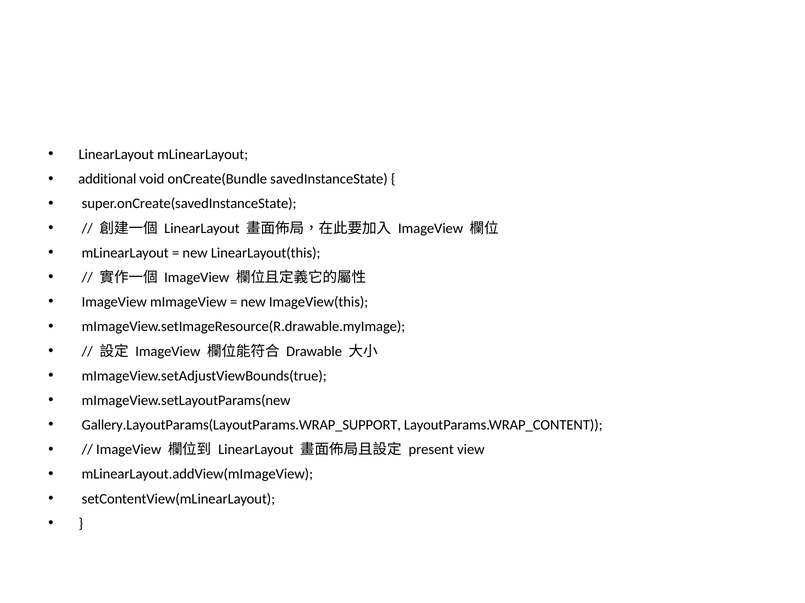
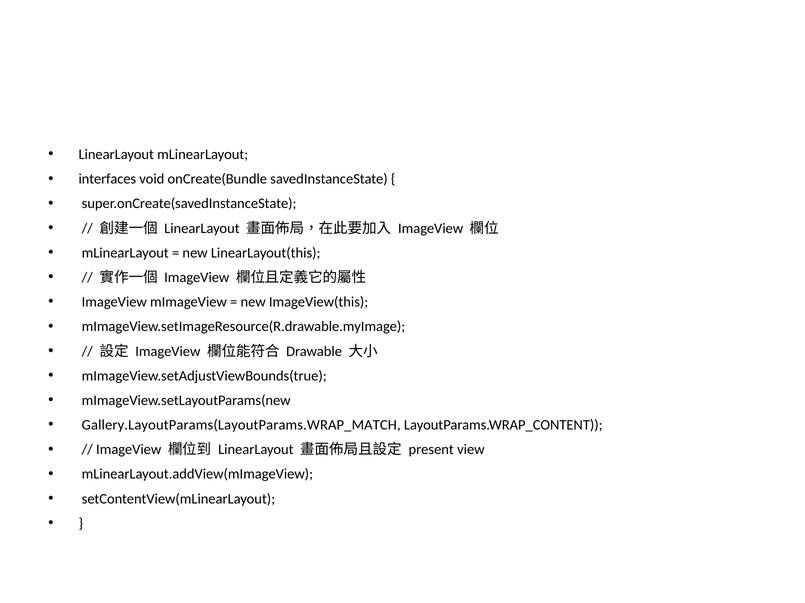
additional: additional -> interfaces (107, 179)
Gallery.LayoutParams(LayoutParams.WRAP_SUPPORT: Gallery.LayoutParams(LayoutParams.WRAP_SUPPORT -> Gallery.LayoutParams(LayoutParams.WRAP_MATCH (241, 426)
